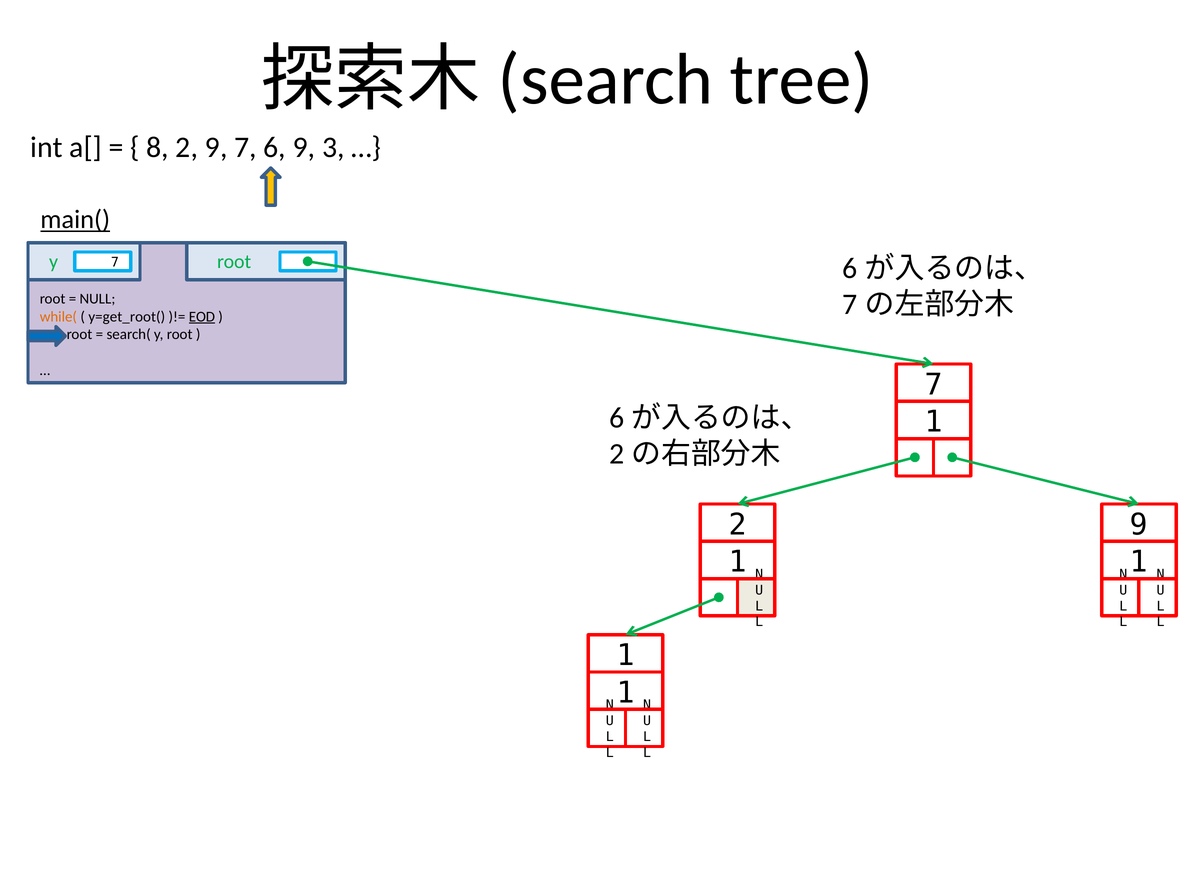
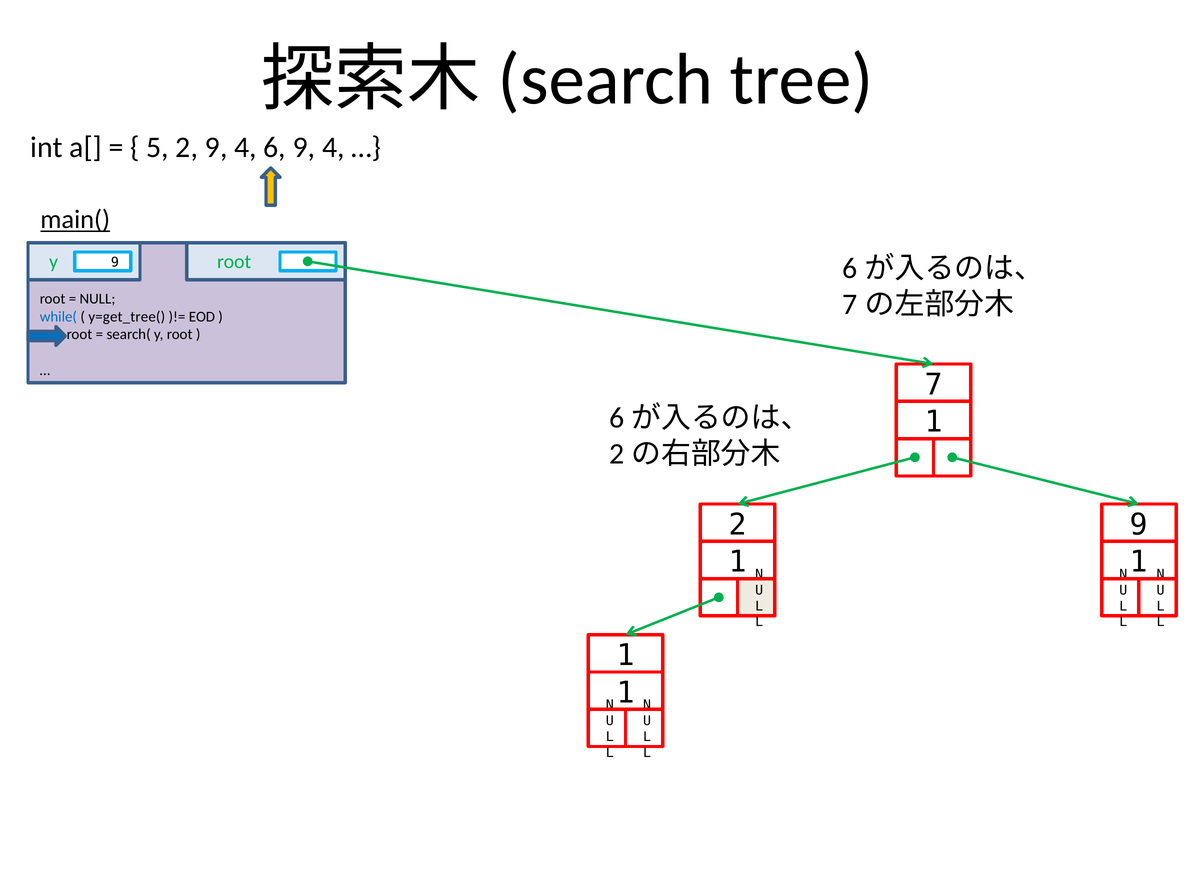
8: 8 -> 5 (158, 147)
2 9 7: 7 -> 4 (245, 147)
6 9 3: 3 -> 4 (333, 147)
y 7: 7 -> 9 (115, 262)
while( colour: orange -> blue (58, 317)
y=get_root(: y=get_root( -> y=get_tree( (127, 317)
EOD underline: present -> none (202, 317)
